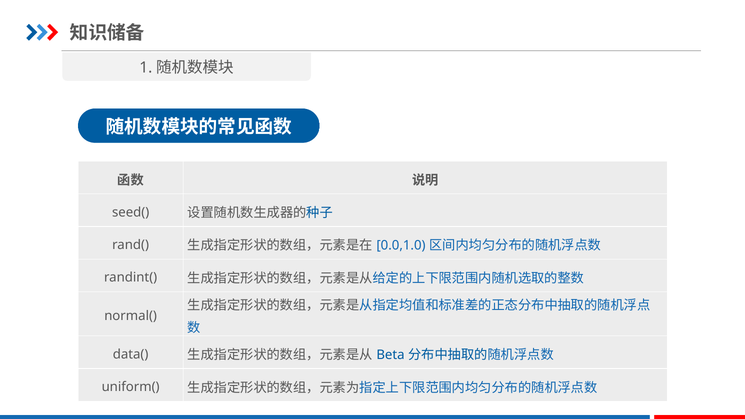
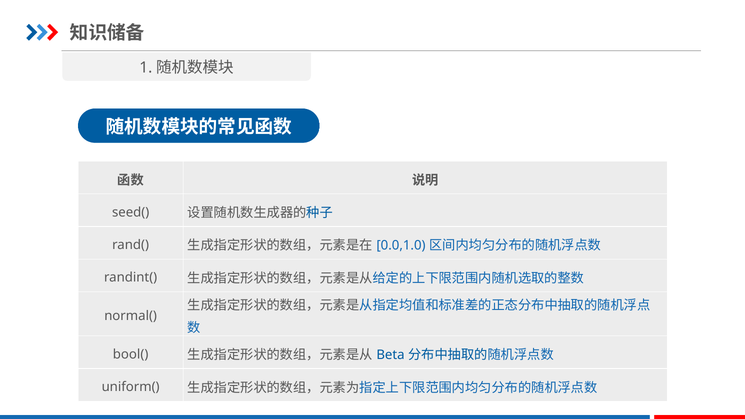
data(: data( -> bool( (131, 354)
